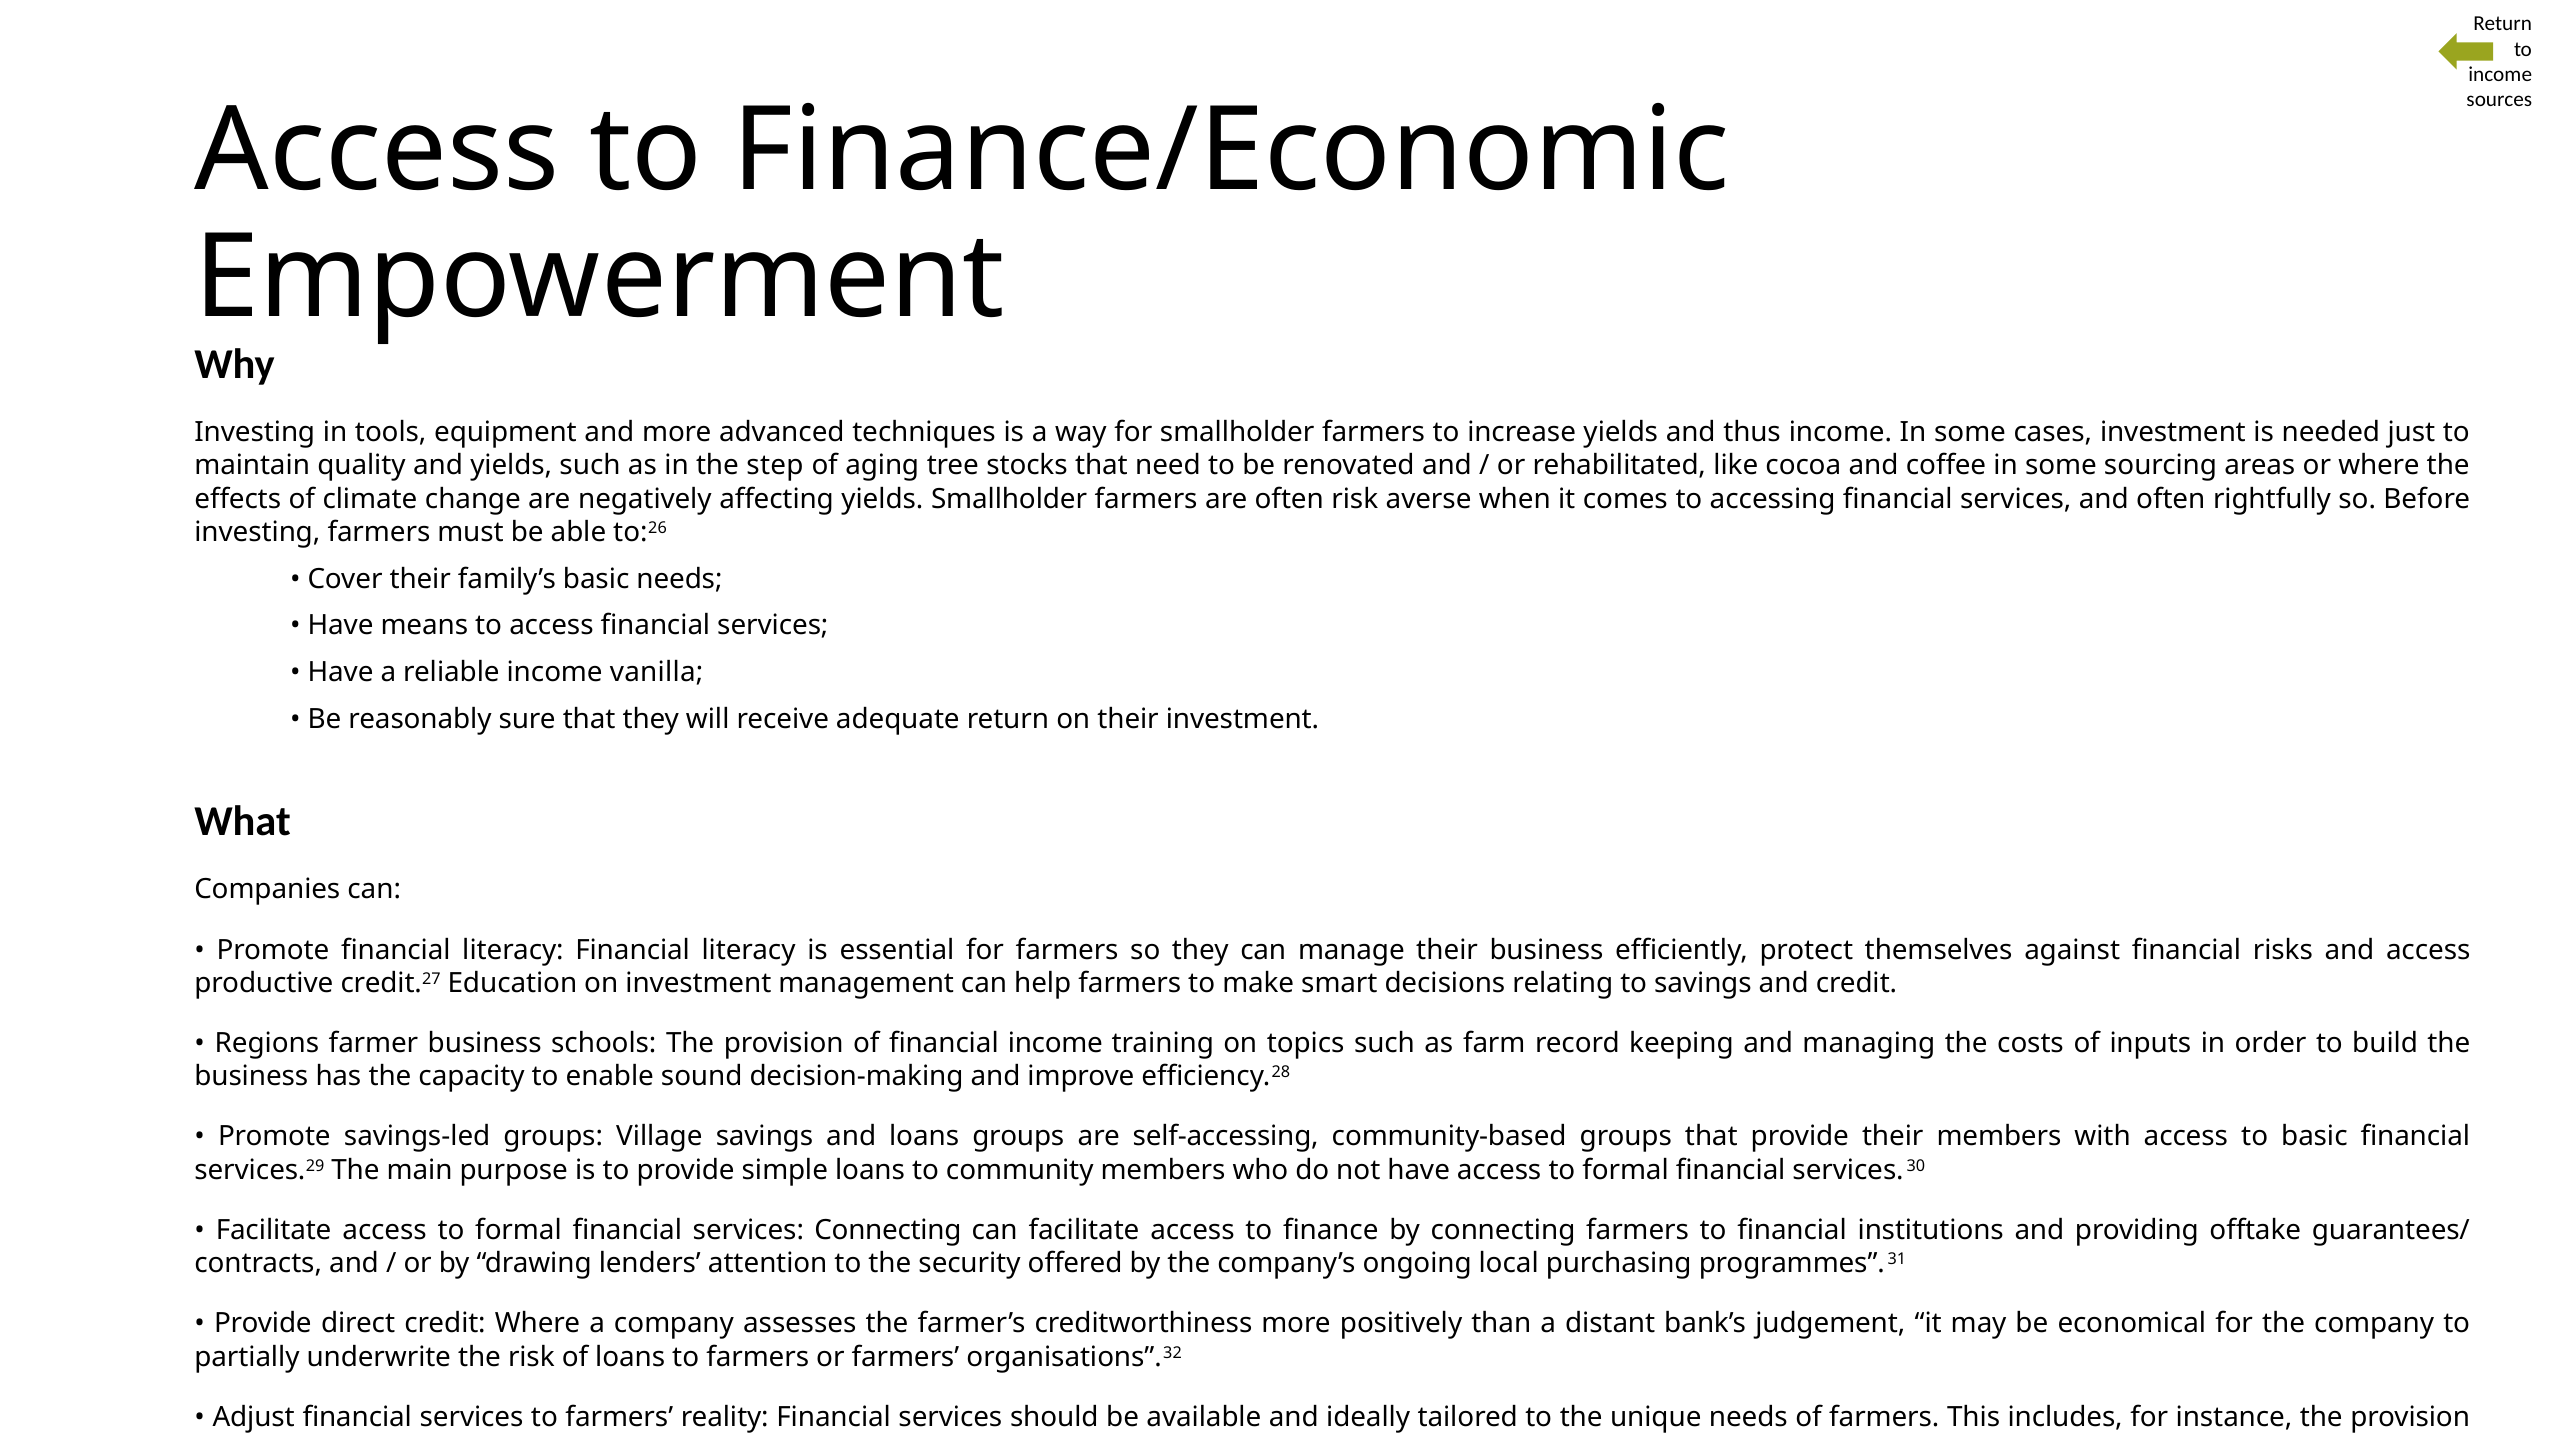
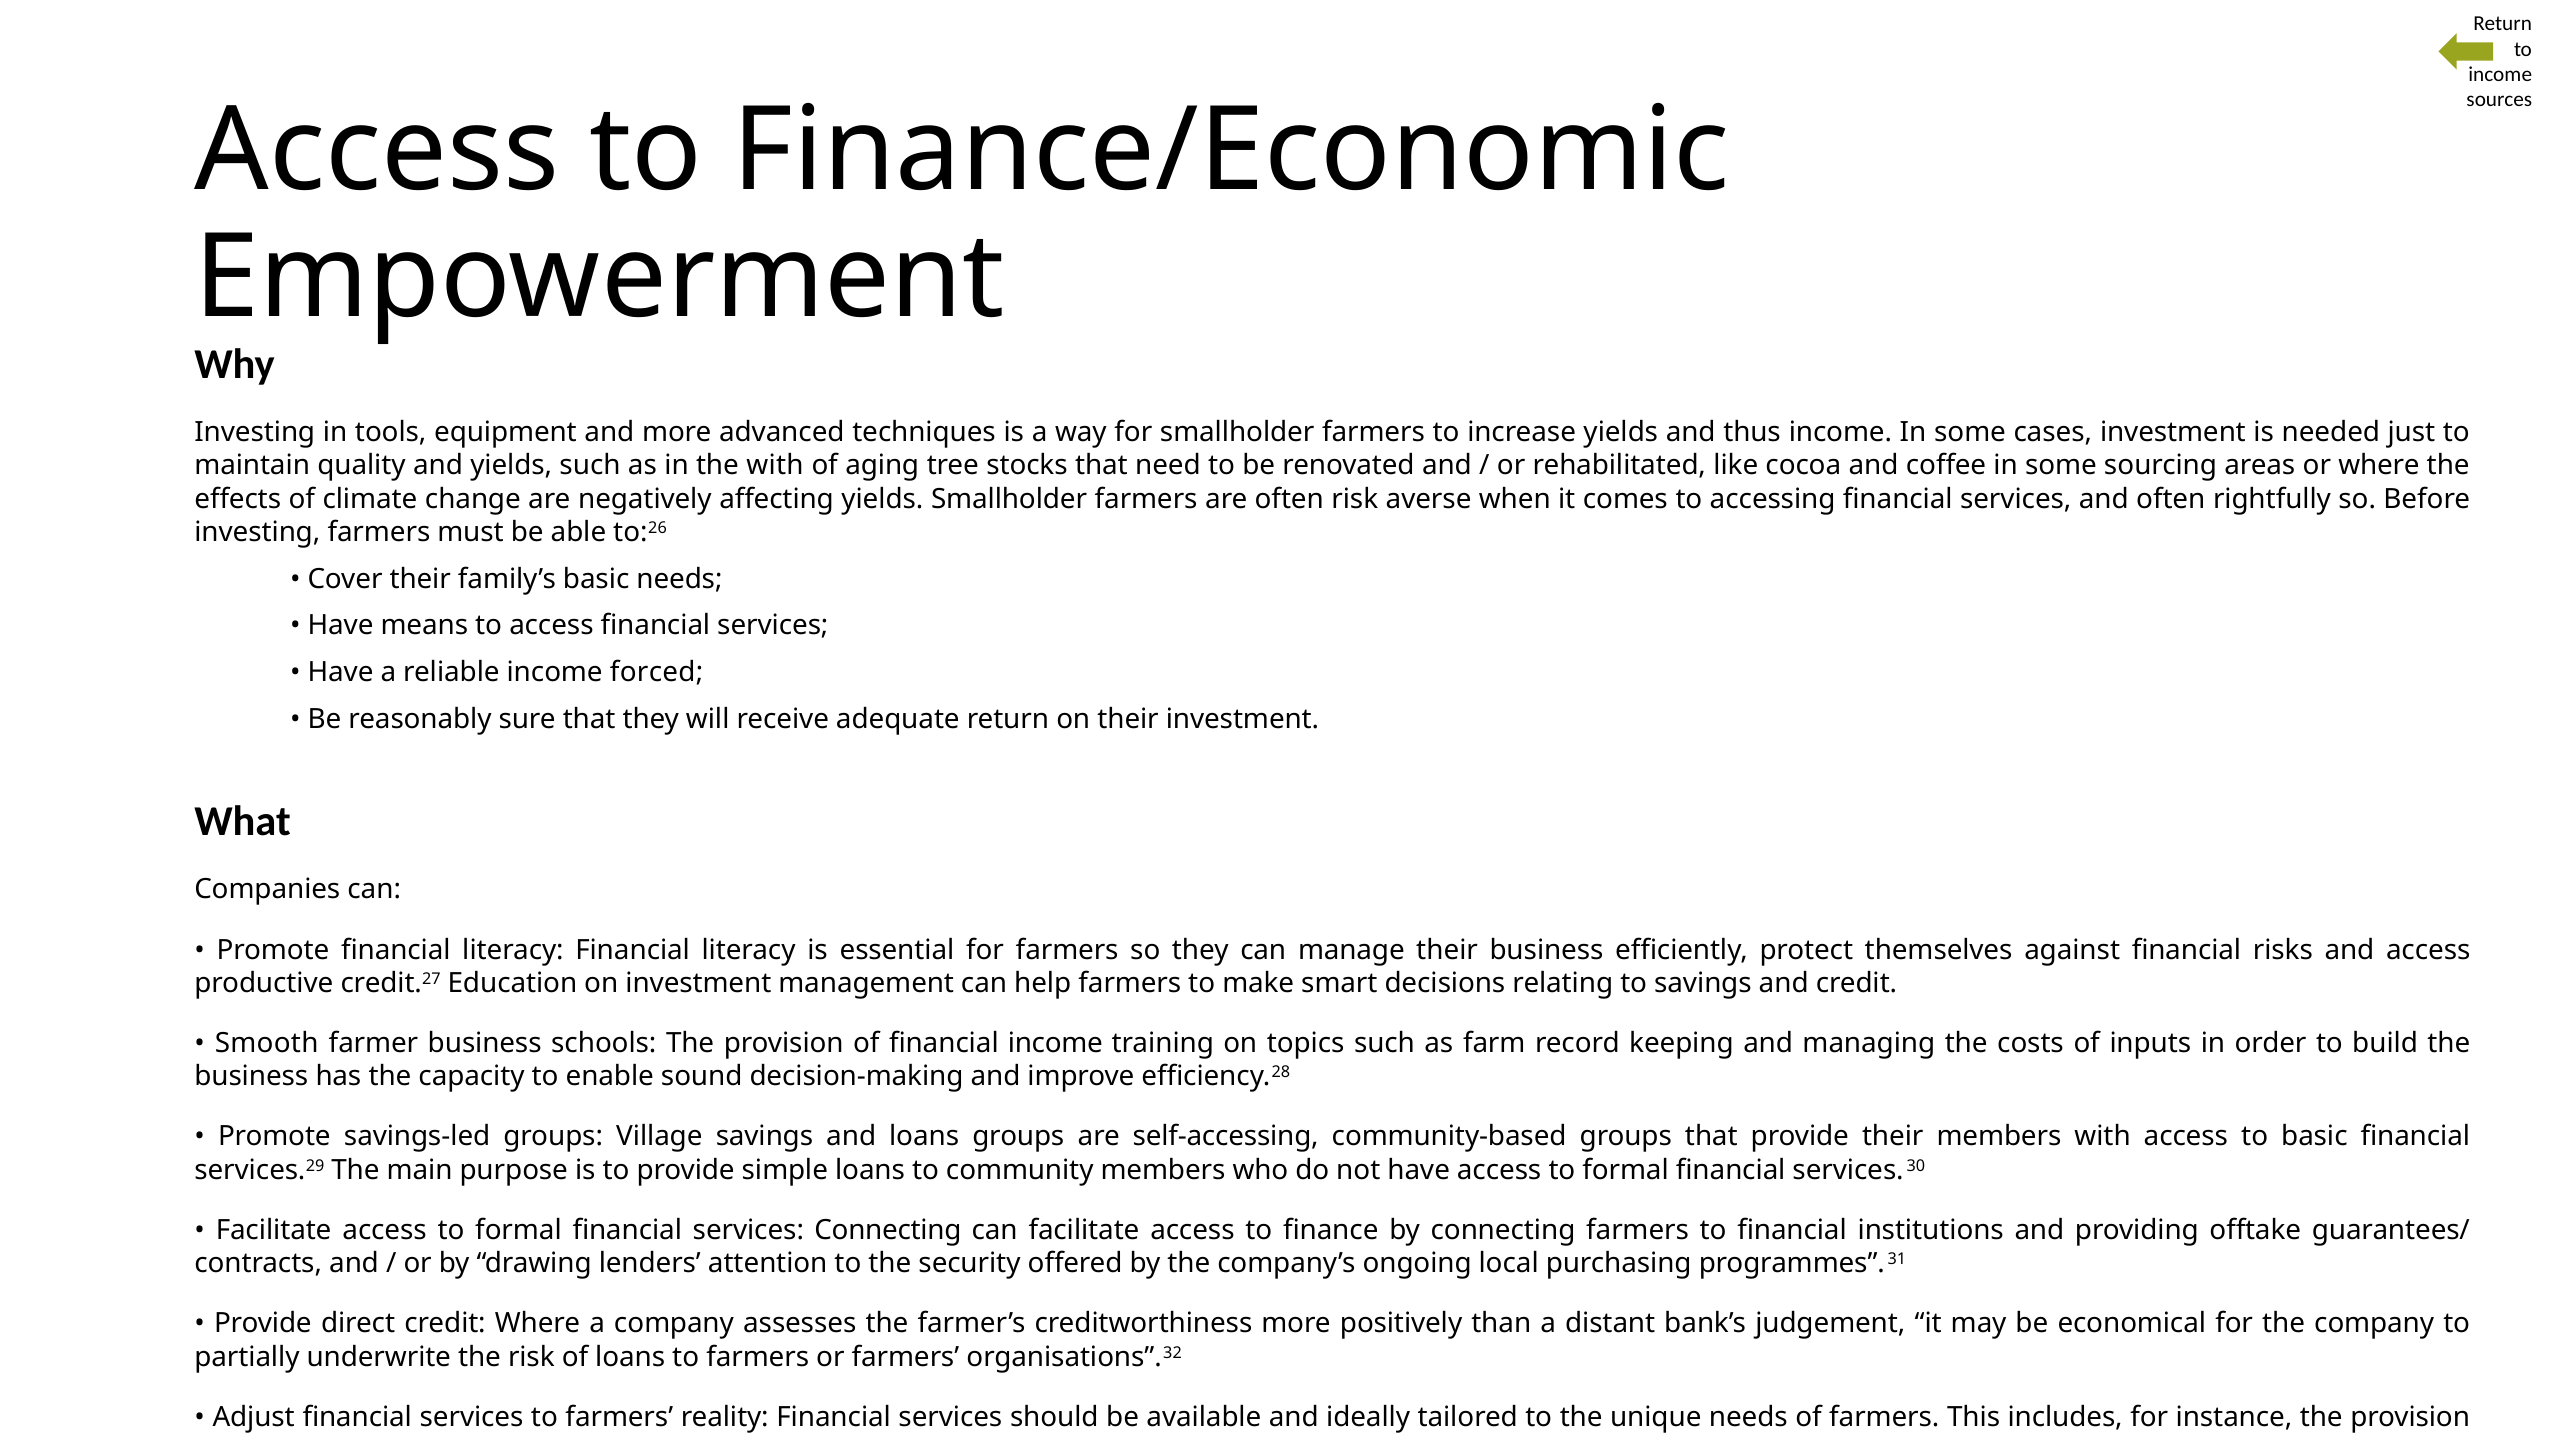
the step: step -> with (775, 465)
vanilla: vanilla -> forced (657, 672)
Regions: Regions -> Smooth (267, 1043)
